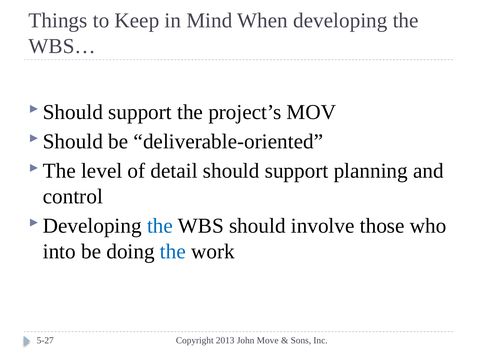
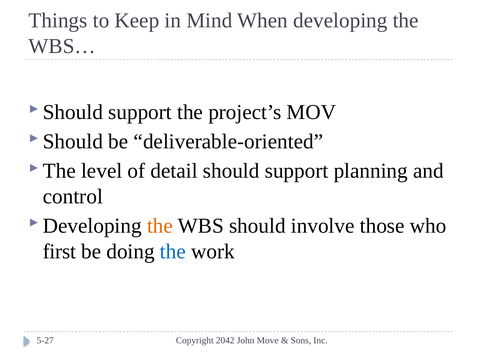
the colour: blue -> orange (160, 226)
into: into -> first (59, 251)
2013: 2013 -> 2042 (225, 340)
